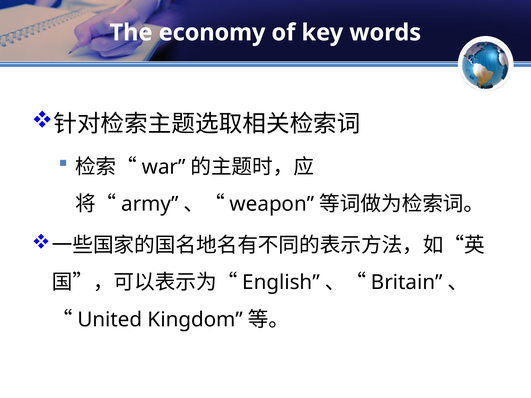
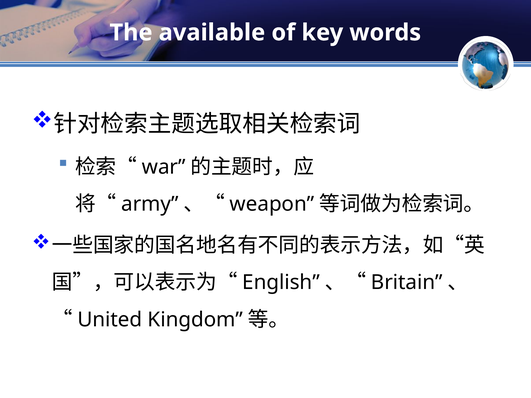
economy: economy -> available (212, 33)
